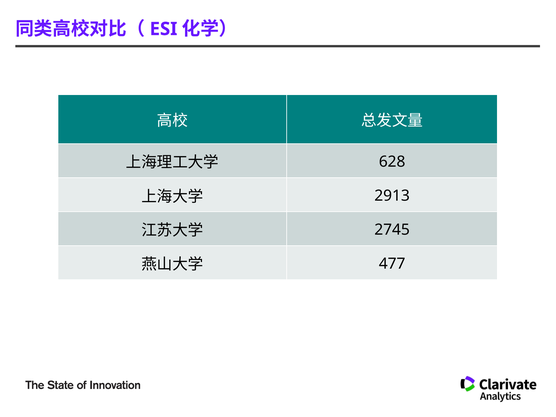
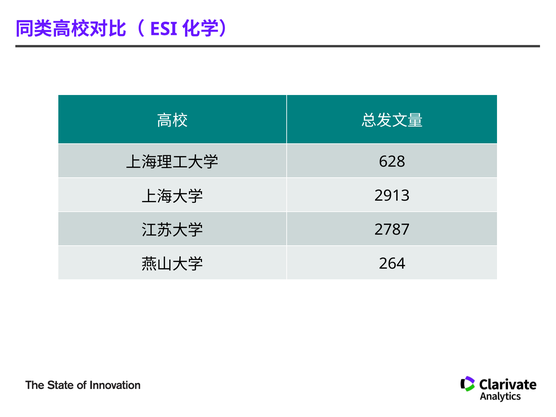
2745: 2745 -> 2787 (392, 230)
477: 477 -> 264 (392, 264)
